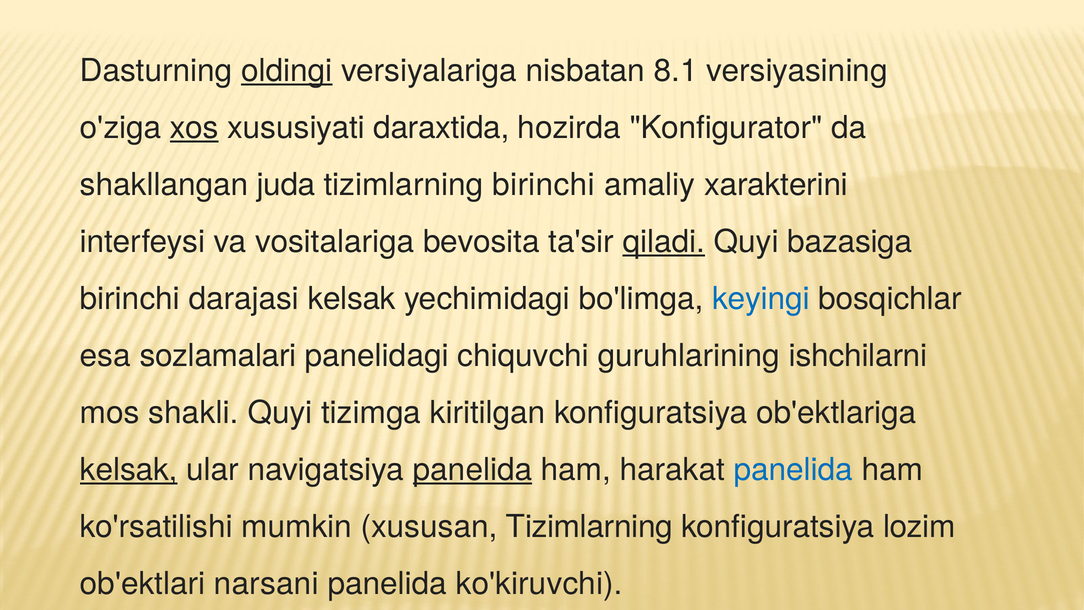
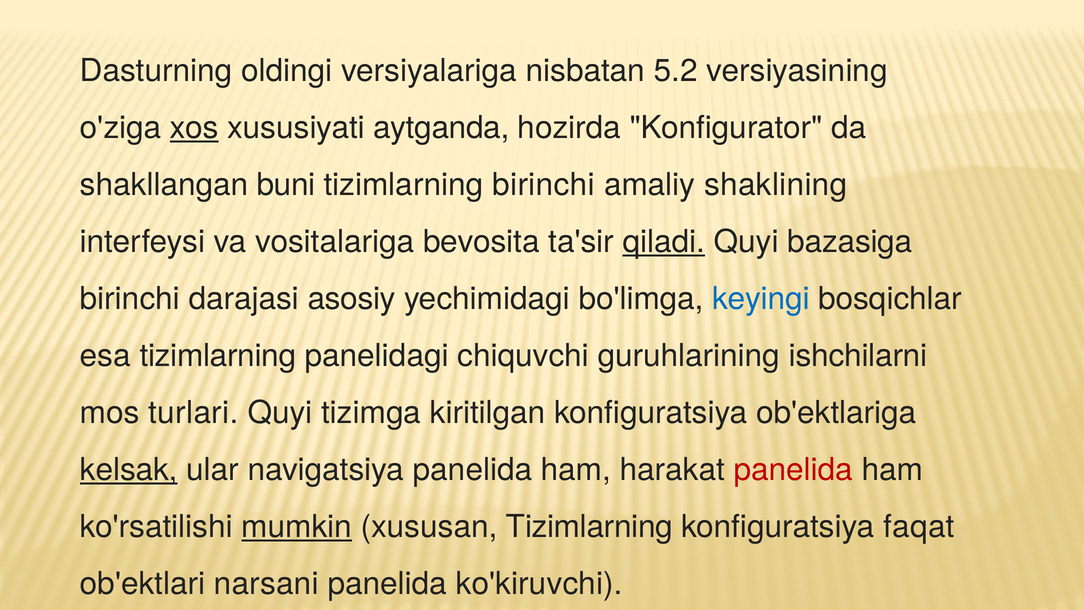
oldingi underline: present -> none (287, 71)
8.1: 8.1 -> 5.2 (676, 71)
daraxtida: daraxtida -> aytganda (441, 128)
juda: juda -> buni (286, 185)
xarakterini: xarakterini -> shaklining (776, 185)
darajasi kelsak: kelsak -> asosiy (352, 299)
esa sozlamalari: sozlamalari -> tizimlarning (218, 356)
shakli: shakli -> turlari (193, 413)
panelida underline: present -> none (473, 470)
panelida colour: blue -> red (793, 470)
mumkin underline: none -> present (297, 527)
lozim: lozim -> faqat (919, 527)
